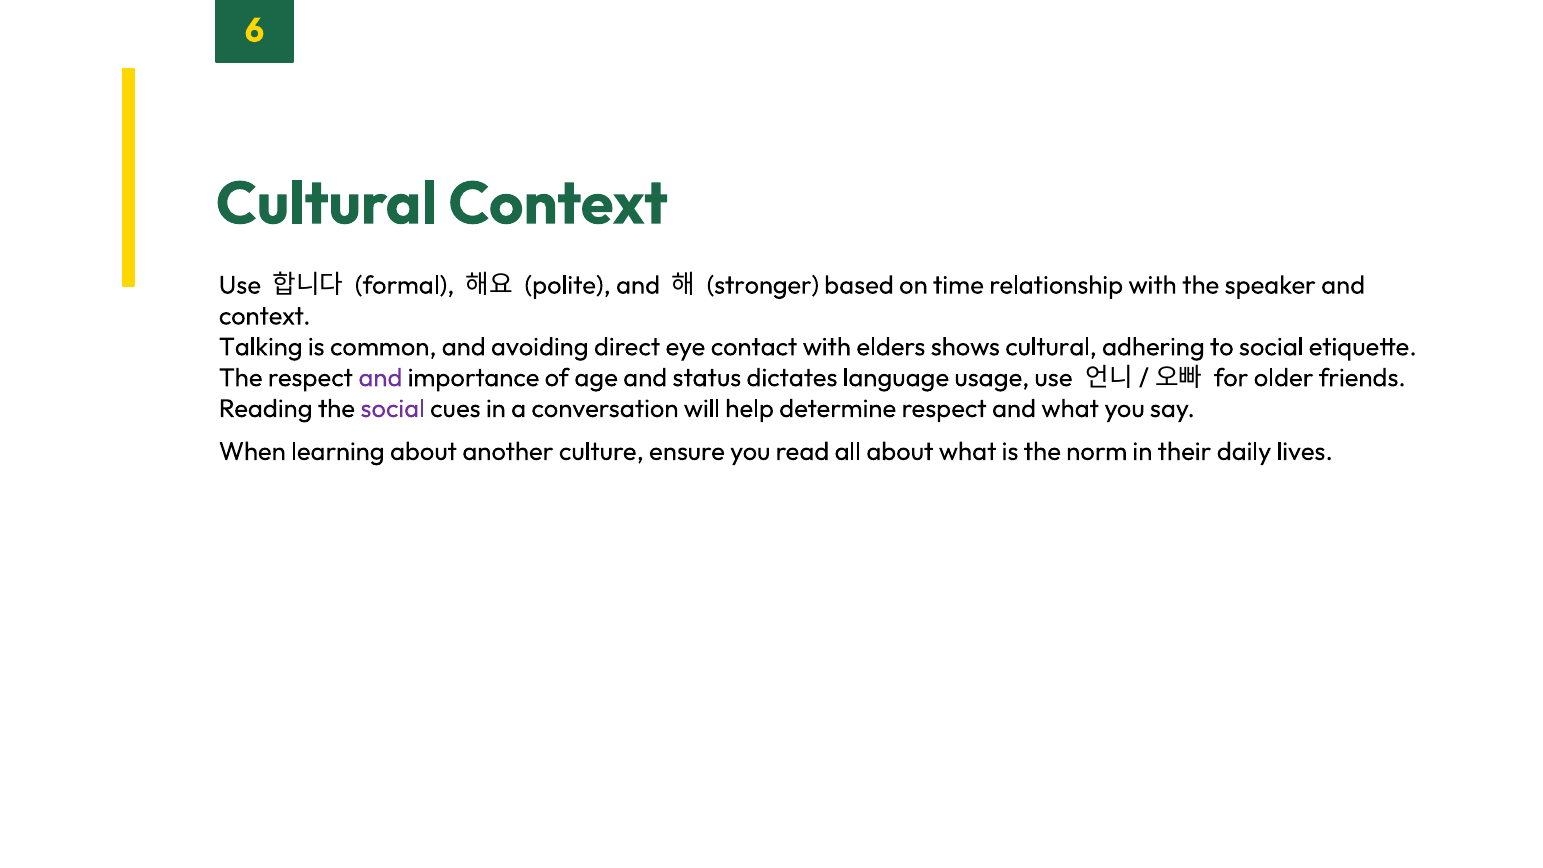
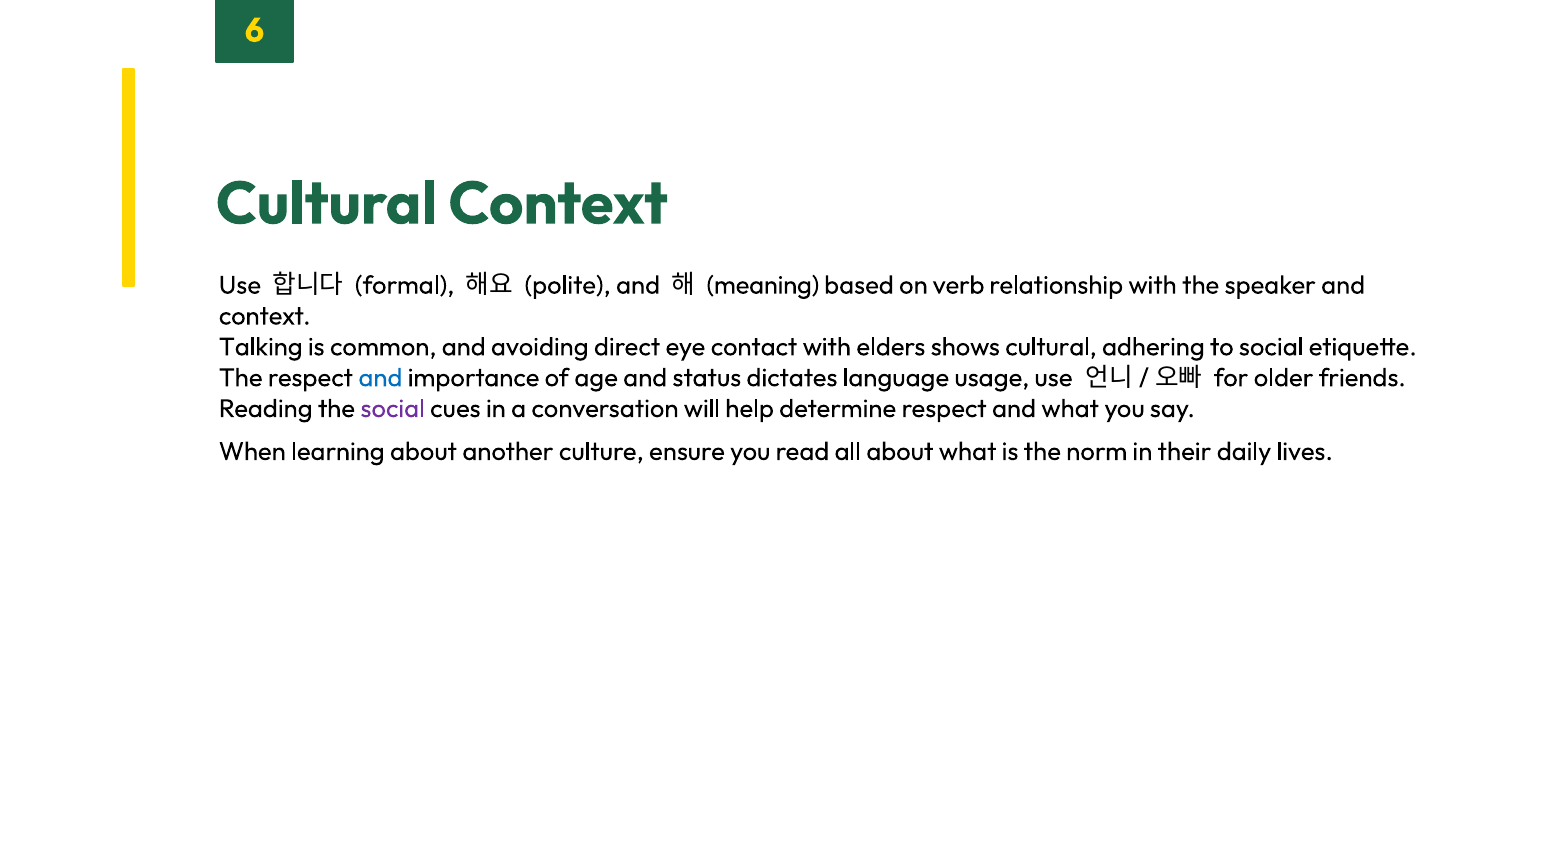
stronger: stronger -> meaning (763, 285)
time: time -> verb (959, 285)
and colour: purple -> blue (380, 378)
